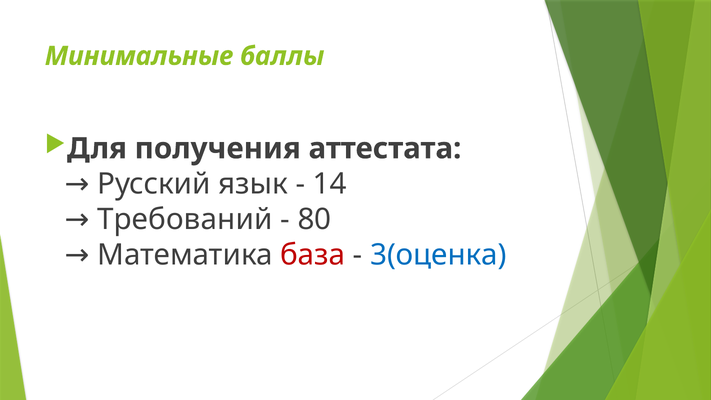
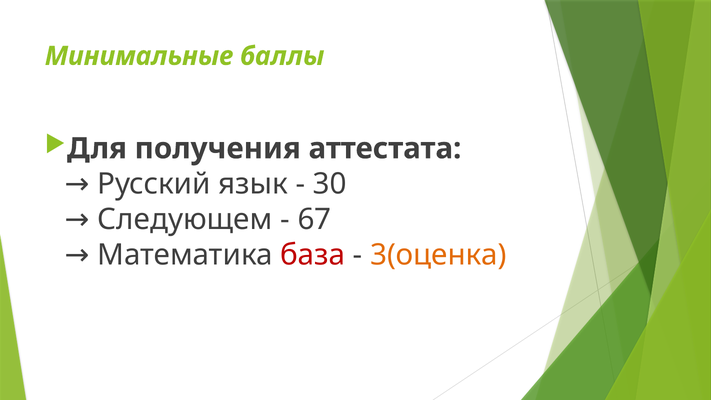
14: 14 -> 30 (330, 184)
Требований: Требований -> Следующем (185, 220)
80: 80 -> 67 (314, 220)
3(оценка colour: blue -> orange (438, 255)
